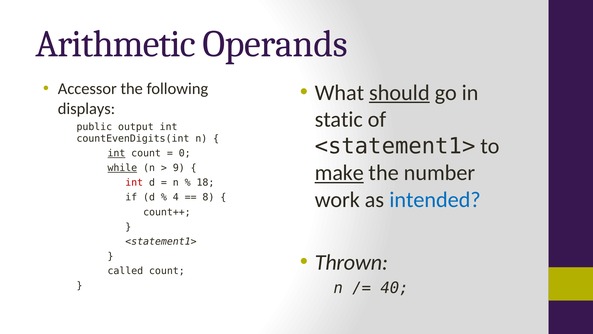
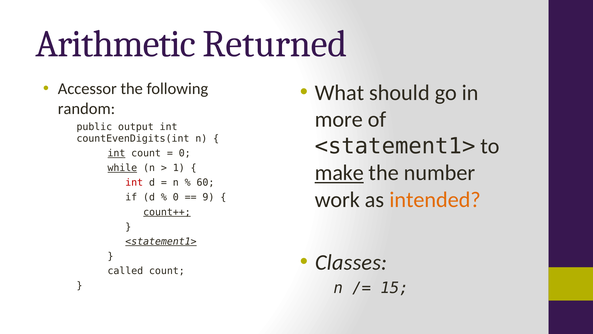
Operands: Operands -> Returned (275, 44)
should underline: present -> none (399, 93)
displays: displays -> random (86, 108)
static: static -> more (339, 119)
9: 9 -> 1 (179, 168)
18: 18 -> 60 (205, 182)
intended colour: blue -> orange (435, 199)
4: 4 -> 0 (176, 197)
8: 8 -> 9 (208, 197)
count++ underline: none -> present (167, 212)
<statement1> underline: none -> present (161, 241)
Thrown: Thrown -> Classes (351, 262)
40: 40 -> 15 (395, 288)
